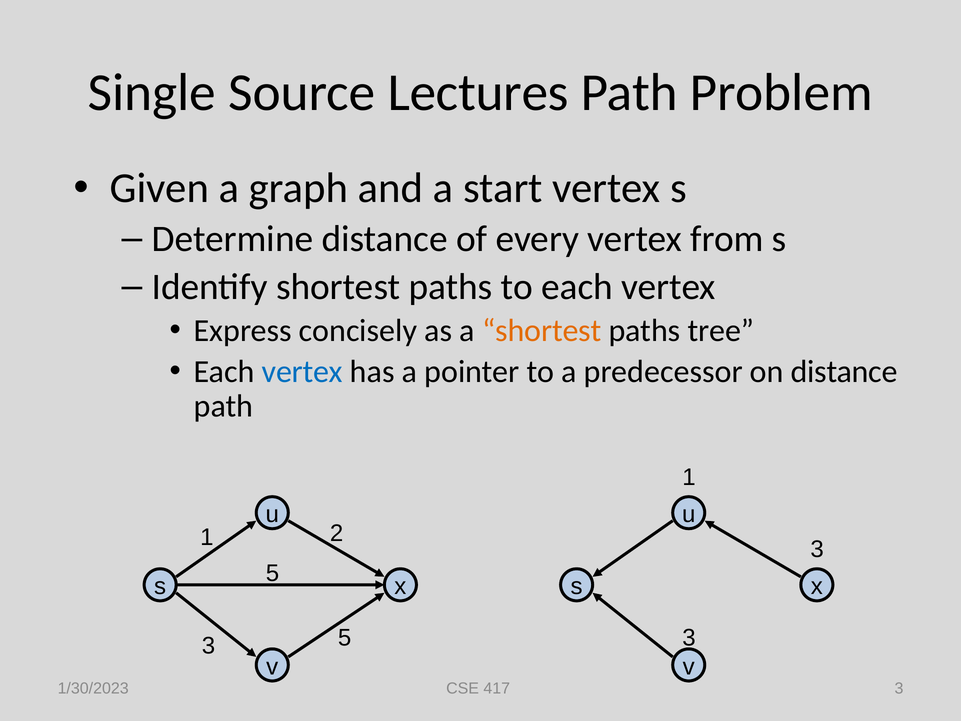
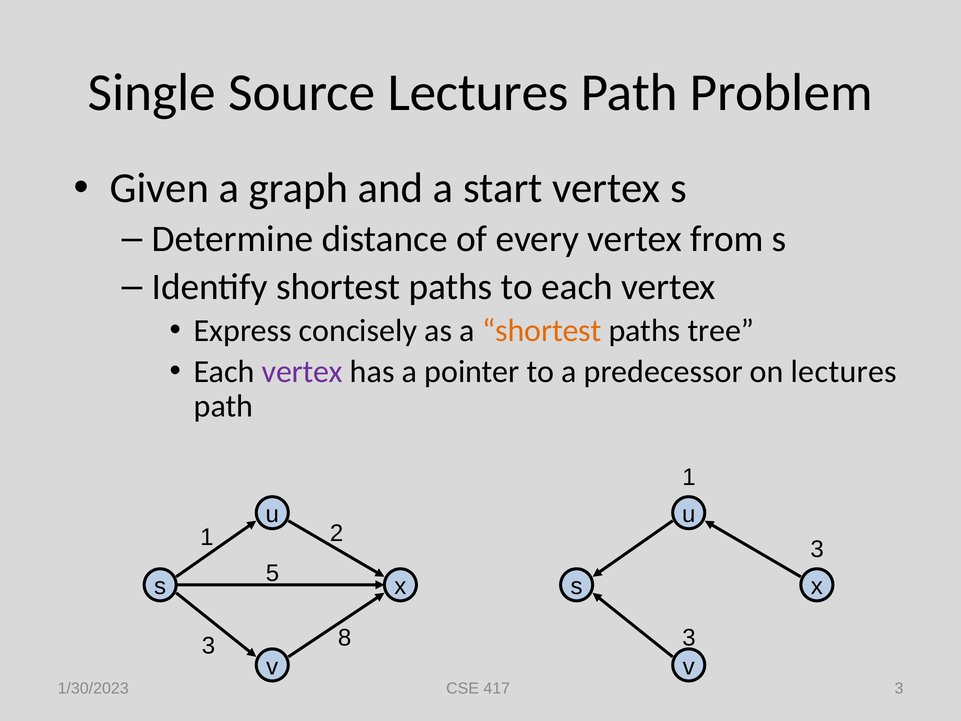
vertex colour: blue -> purple (302, 372)
on distance: distance -> lectures (844, 372)
3 5: 5 -> 8 (345, 637)
